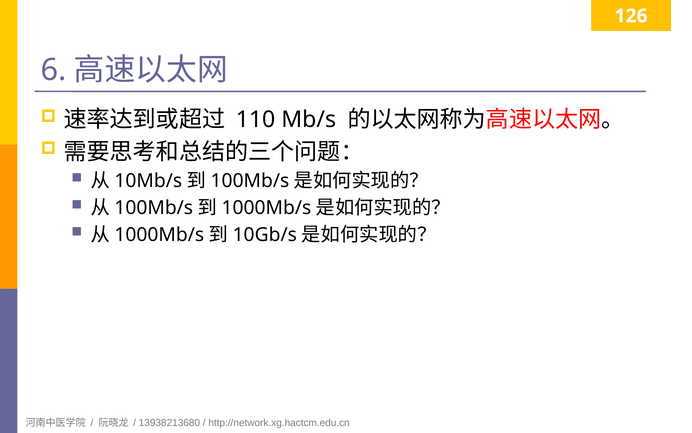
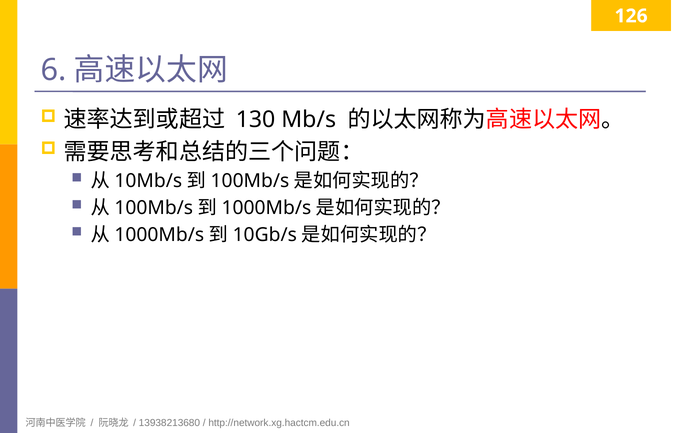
110: 110 -> 130 (256, 119)
